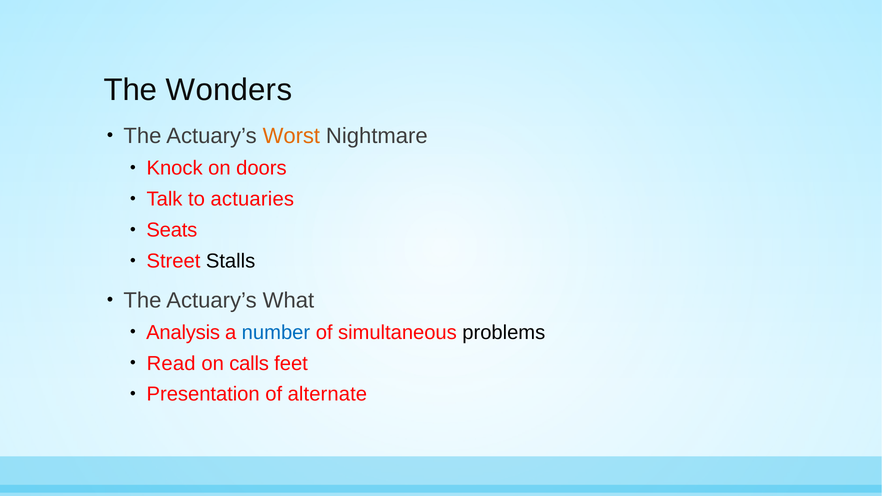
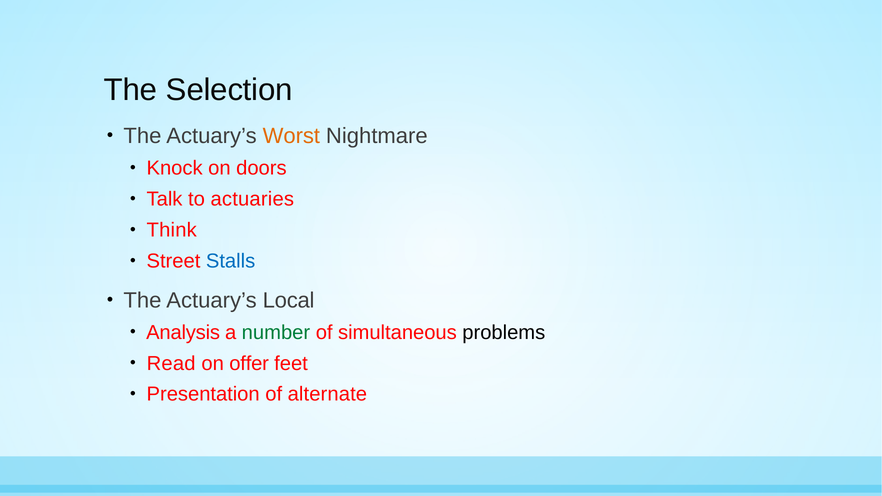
Wonders: Wonders -> Selection (229, 90)
Seats: Seats -> Think (172, 230)
Stalls colour: black -> blue (231, 261)
What: What -> Local (289, 300)
number colour: blue -> green (276, 332)
calls: calls -> offer (249, 363)
